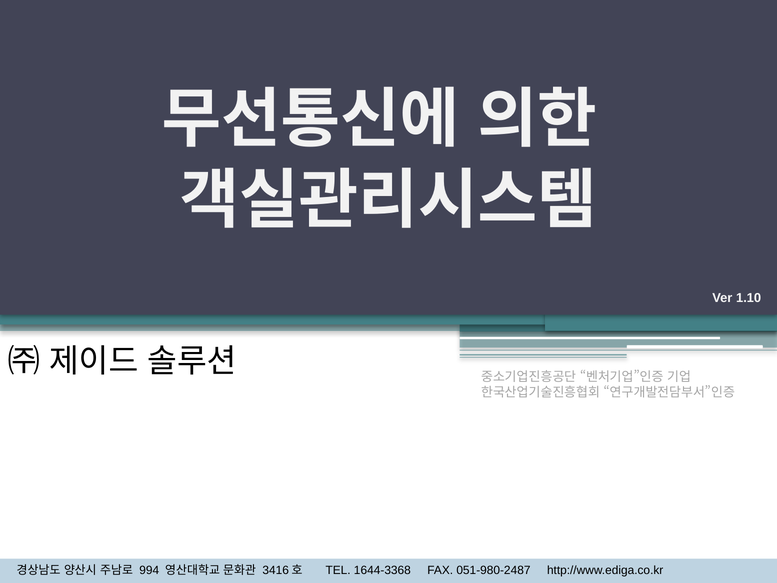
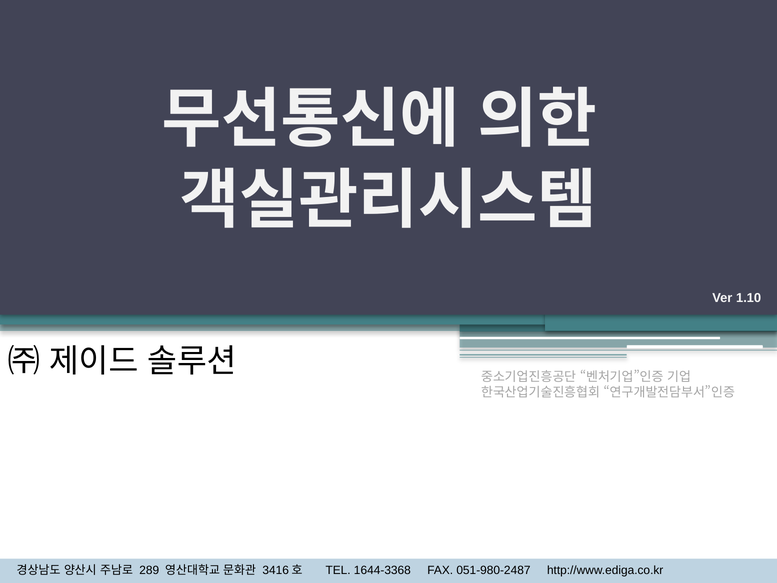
994: 994 -> 289 (149, 570)
